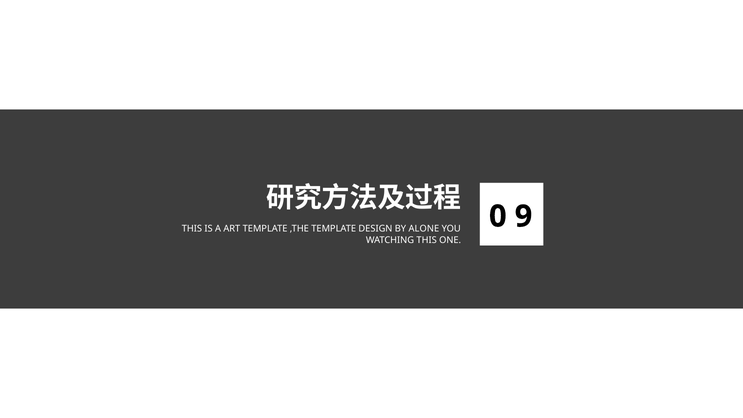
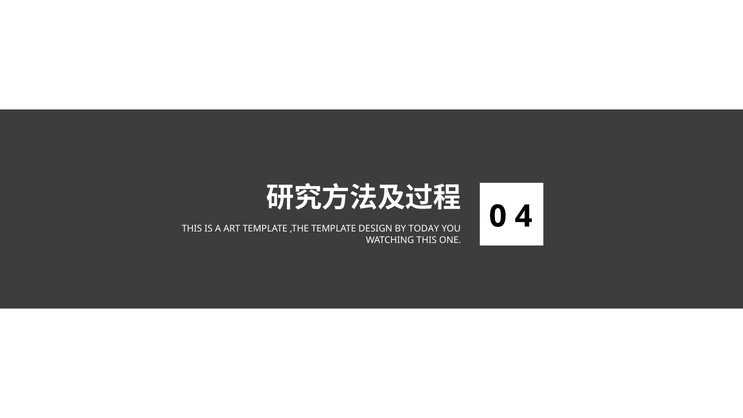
ALONE: ALONE -> TODAY (424, 229)
9: 9 -> 4 (524, 216)
